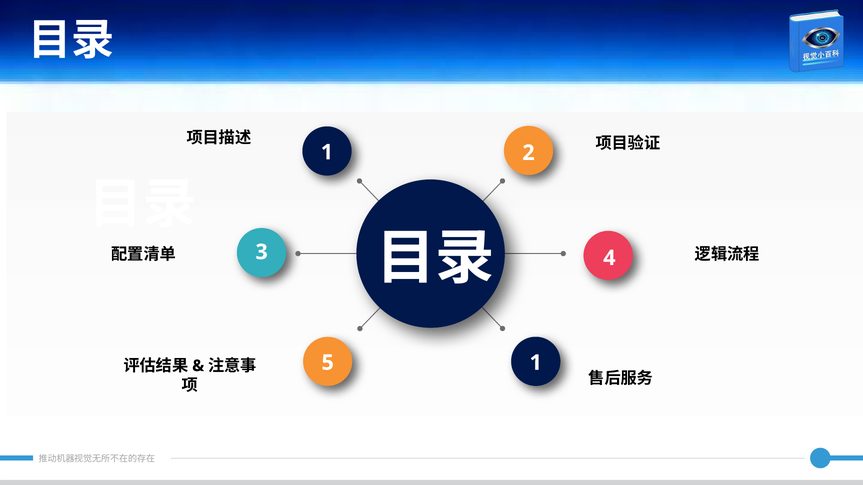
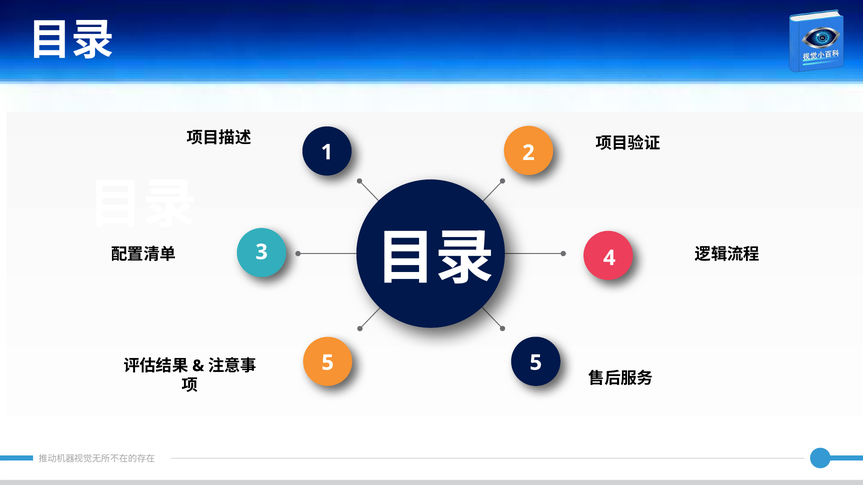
5 1: 1 -> 5 (536, 363)
